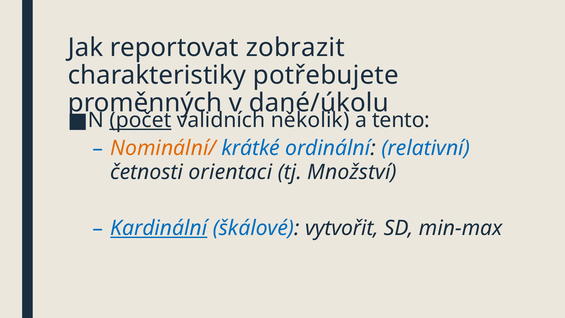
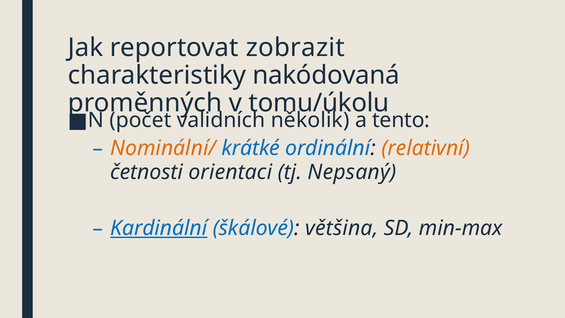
potřebujete: potřebujete -> nakódovaná (326, 75)
dané/úkolu: dané/úkolu -> tomu/úkolu (319, 103)
počet underline: present -> none (140, 120)
relativní colour: blue -> orange (426, 148)
Množství: Množství -> Nepsaný (352, 172)
vytvořit: vytvořit -> většina (342, 228)
